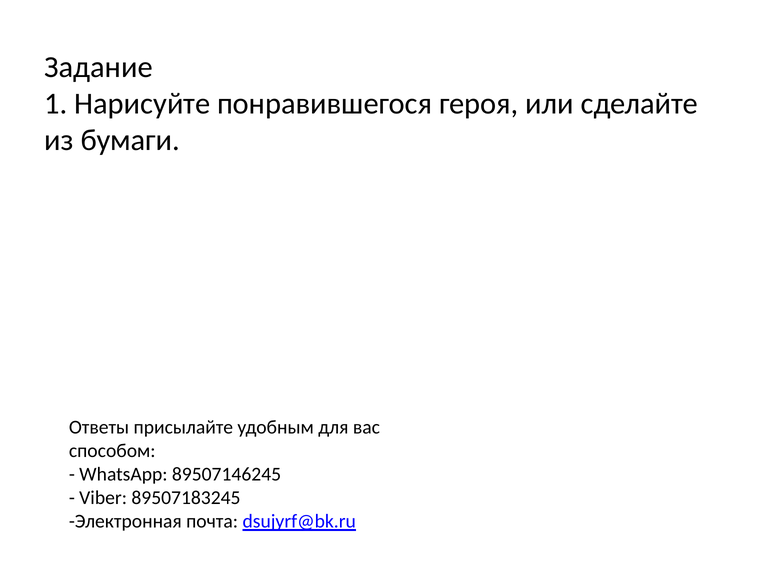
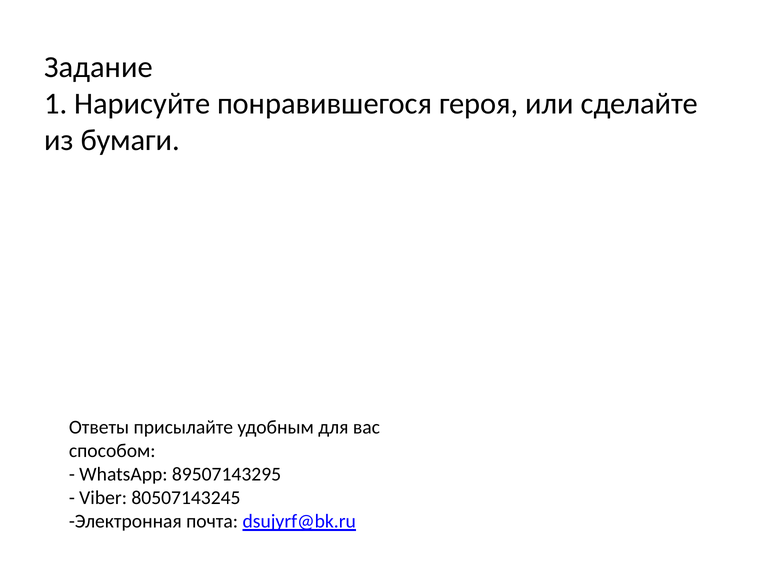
89507146245: 89507146245 -> 89507143295 (227, 474)
89507183245: 89507183245 -> 80507143245 (186, 498)
